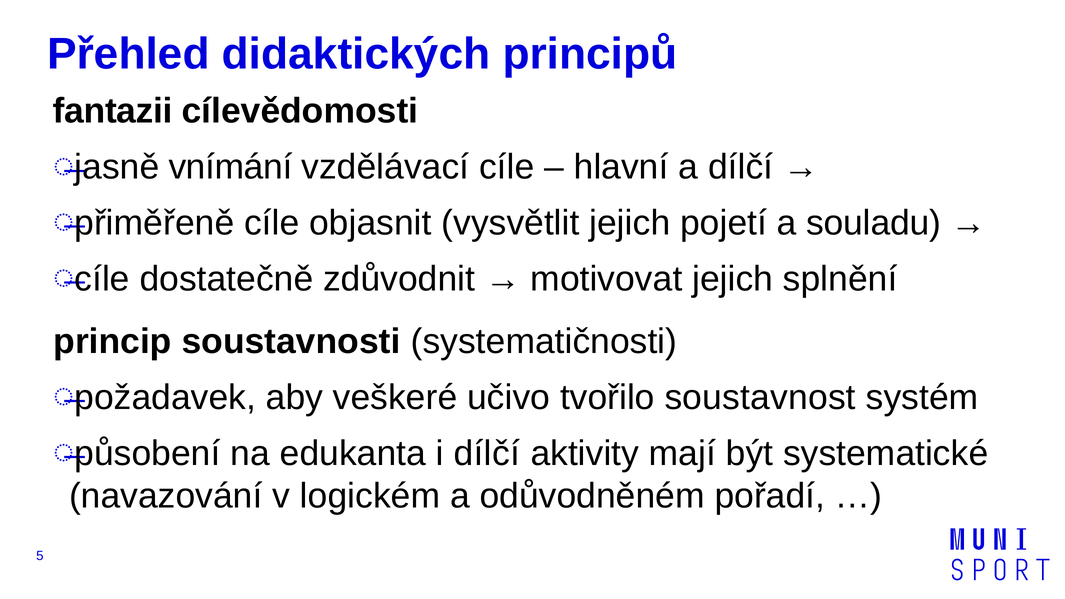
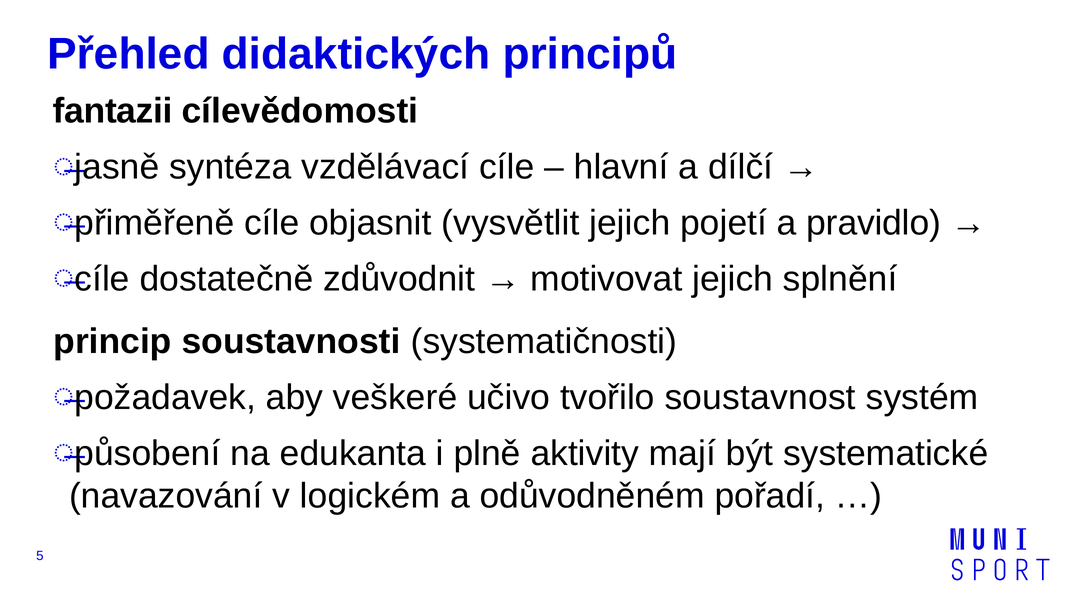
vnímání: vnímání -> syntéza (230, 167)
souladu: souladu -> pravidlo (874, 223)
i dílčí: dílčí -> plně (487, 453)
